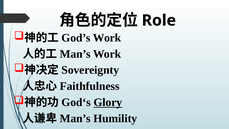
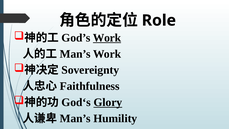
Work underline: none -> present (107, 38)
